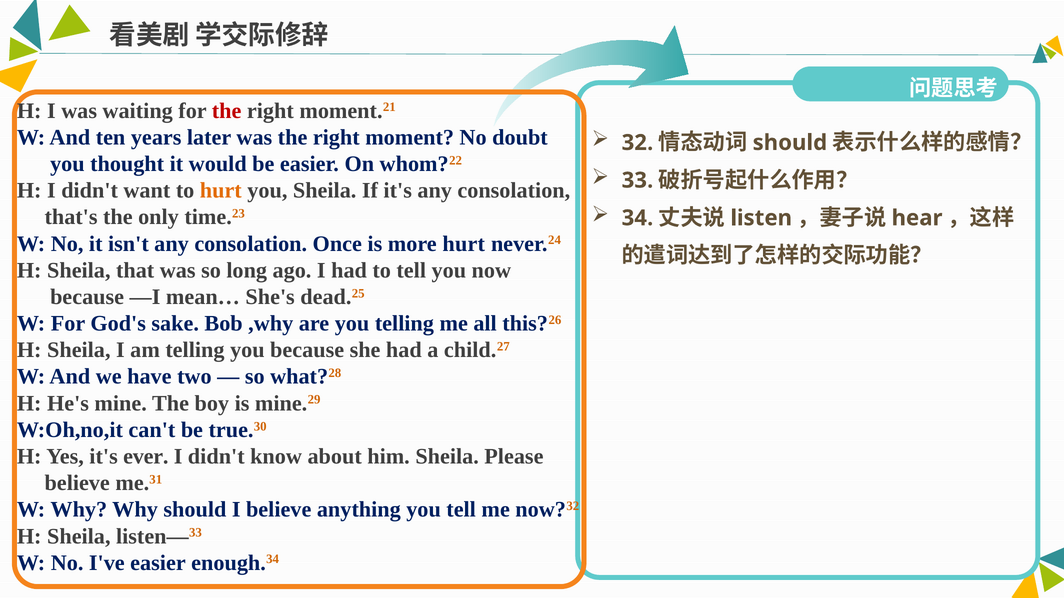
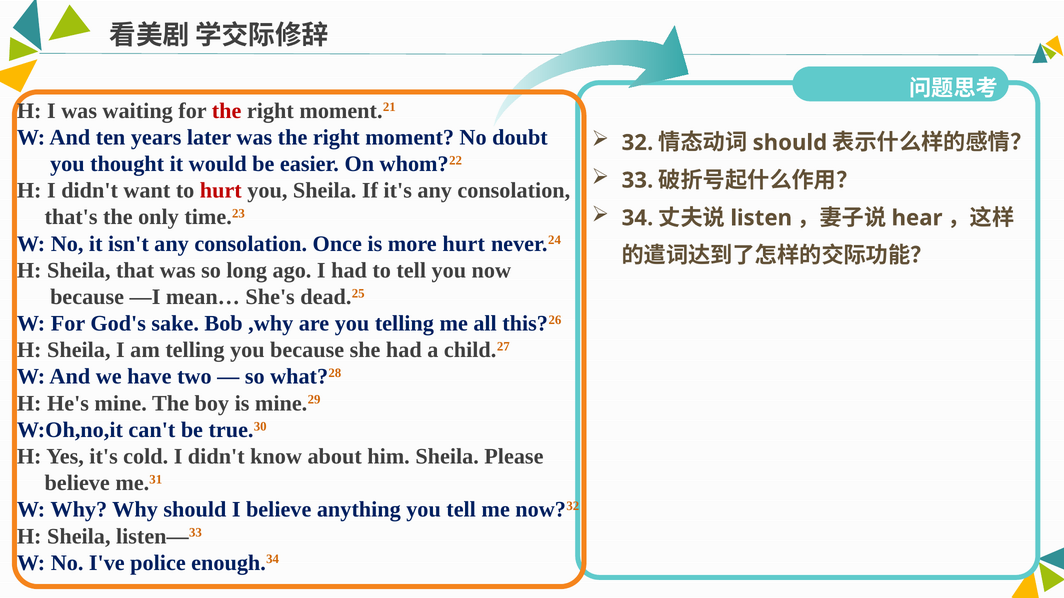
hurt colour: orange -> red (221, 191)
ever: ever -> cold (146, 457)
I've easier: easier -> police (158, 563)
